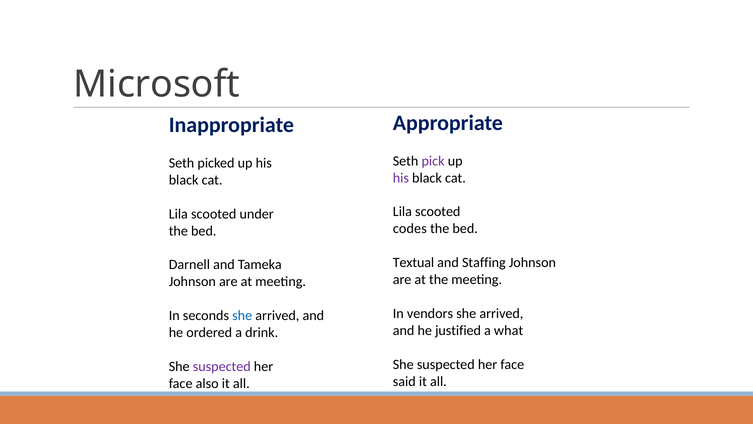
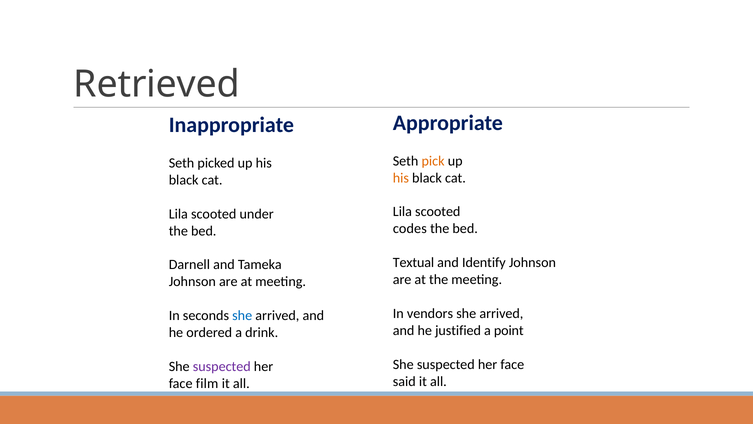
Microsoft: Microsoft -> Retrieved (157, 84)
pick colour: purple -> orange (433, 161)
his colour: purple -> orange (401, 178)
Staffing: Staffing -> Identify (484, 262)
what: what -> point (509, 330)
also: also -> film (207, 383)
